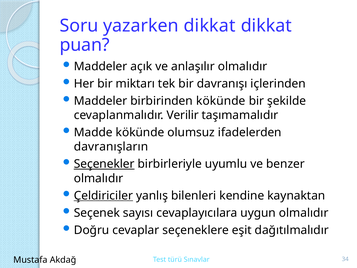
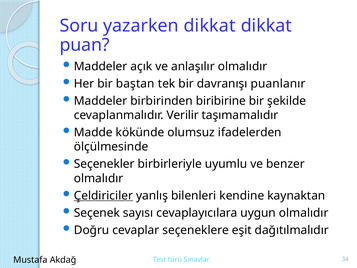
miktarı: miktarı -> baştan (135, 84)
içlerinden: içlerinden -> puanlanır (278, 84)
birbirinden kökünde: kökünde -> biribirine (221, 101)
davranışların: davranışların -> ölçülmesinde (111, 147)
Seçenekler underline: present -> none (104, 164)
